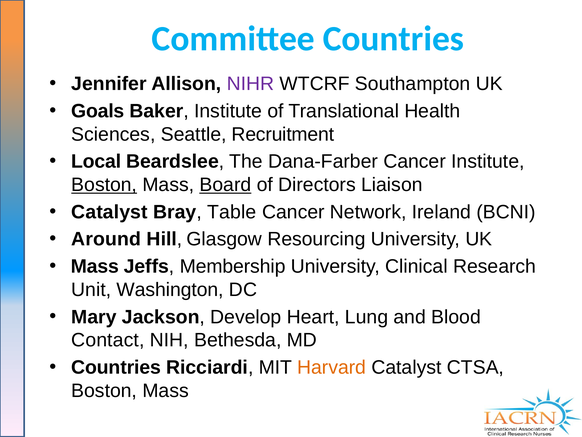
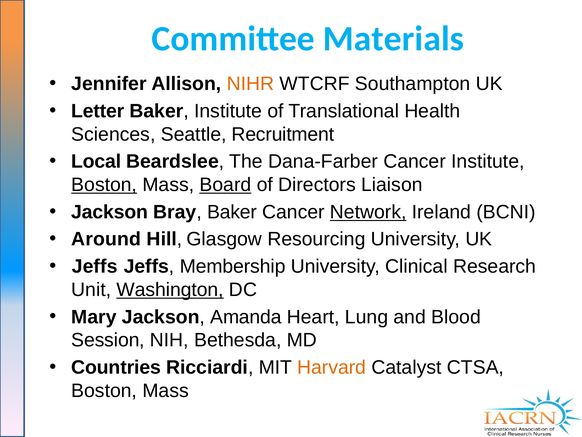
Committee Countries: Countries -> Materials (393, 39)
NIHR colour: purple -> orange (251, 84)
Goals: Goals -> Letter (98, 111)
Catalyst: Catalyst -> Jackson (110, 212)
Bray Table: Table -> Baker (232, 212)
Network underline: none -> present (368, 212)
Mass: Mass -> Jeffs (95, 266)
Washington underline: none -> present (170, 289)
Develop: Develop -> Amanda (246, 317)
Contact: Contact -> Session (108, 340)
